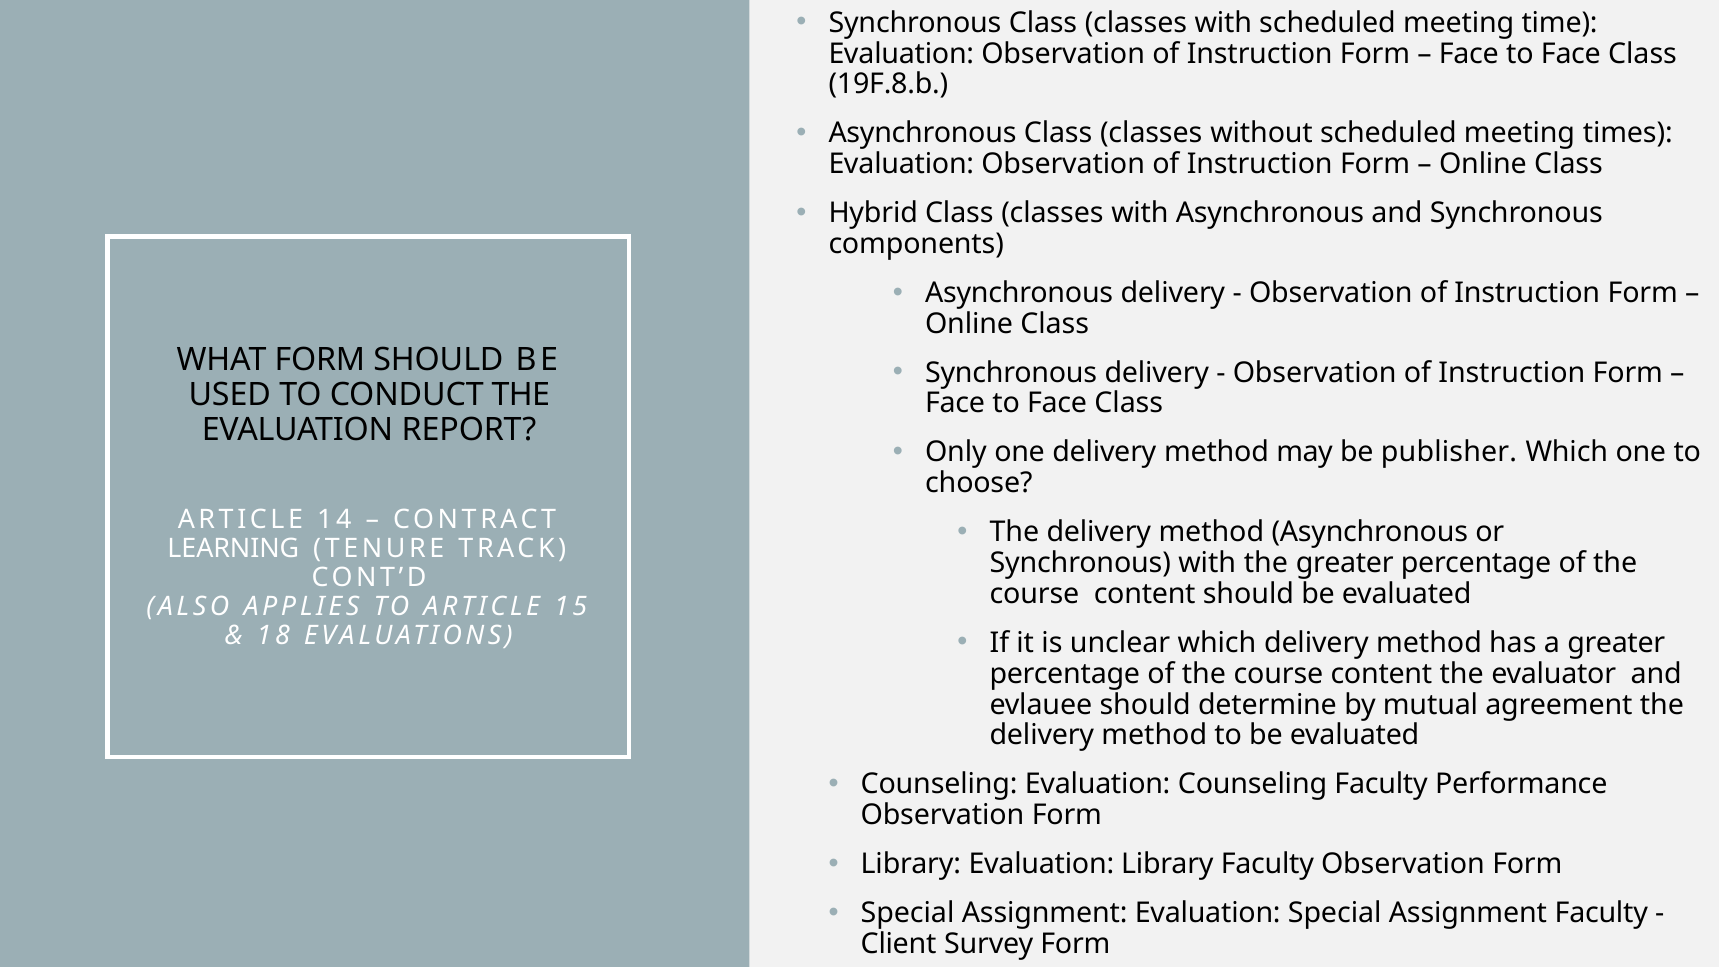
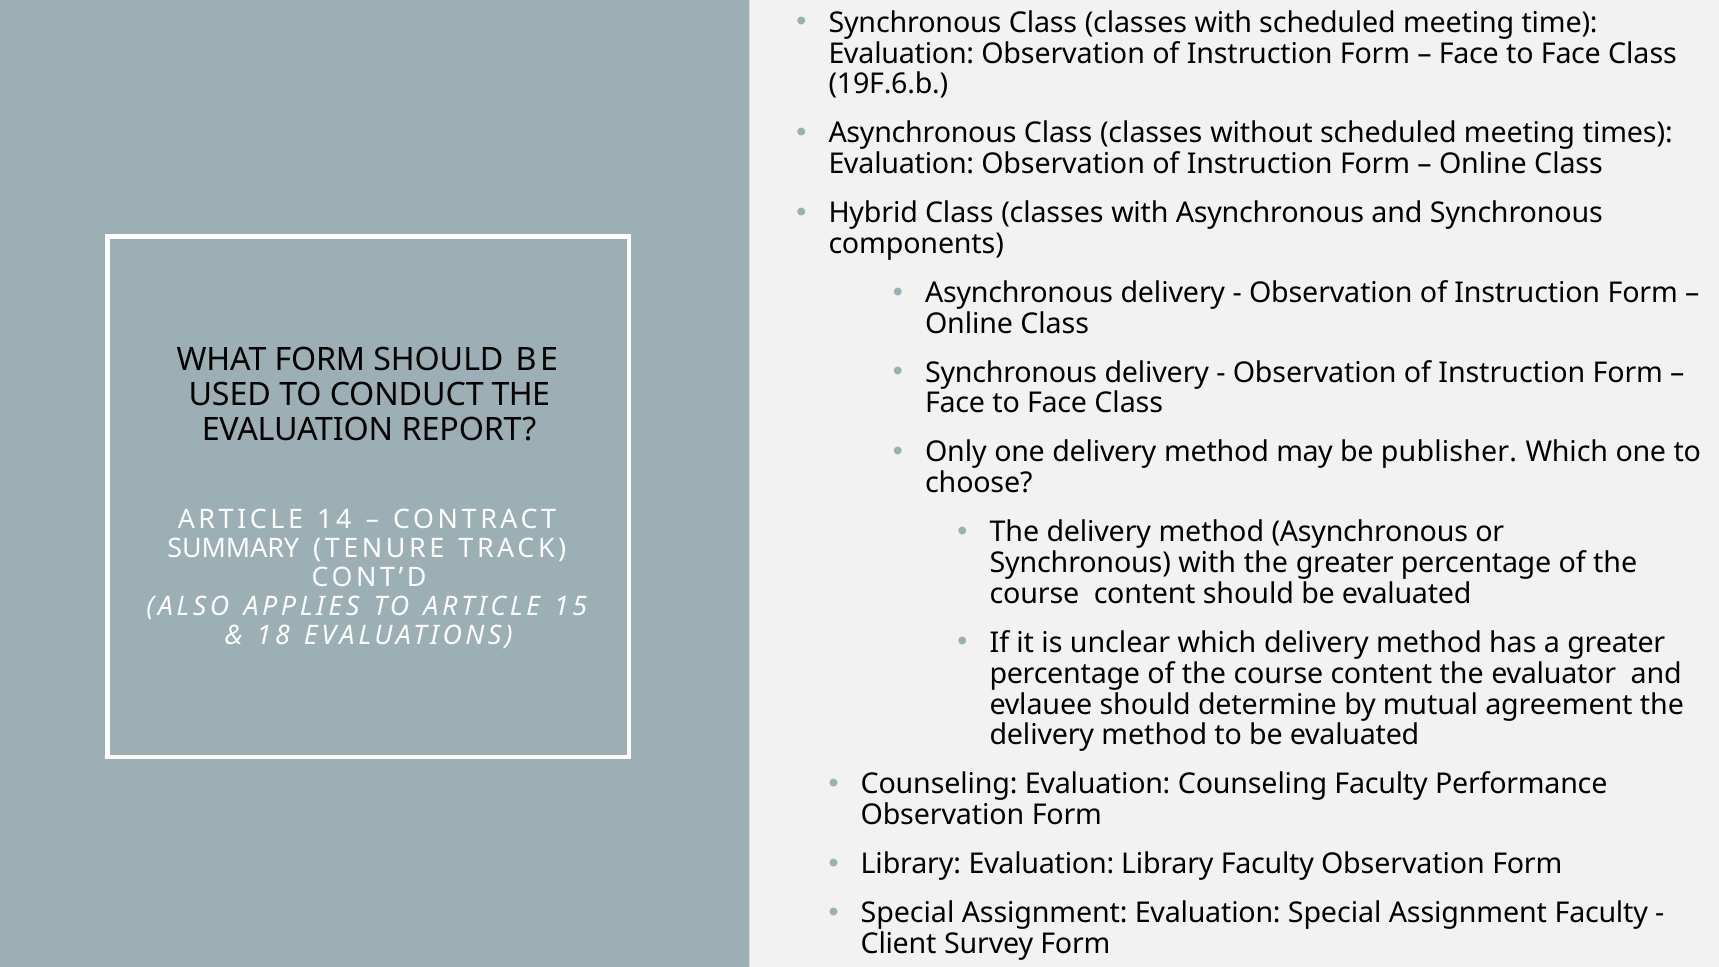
19F.8.b: 19F.8.b -> 19F.6.b (888, 85)
LEARNING: LEARNING -> SUMMARY (233, 549)
